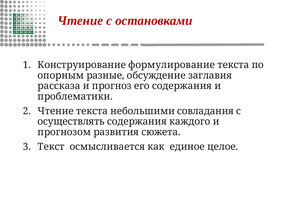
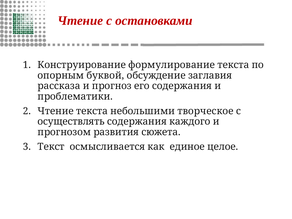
разные: разные -> буквой (105, 75)
совладания: совладания -> творческое (205, 111)
